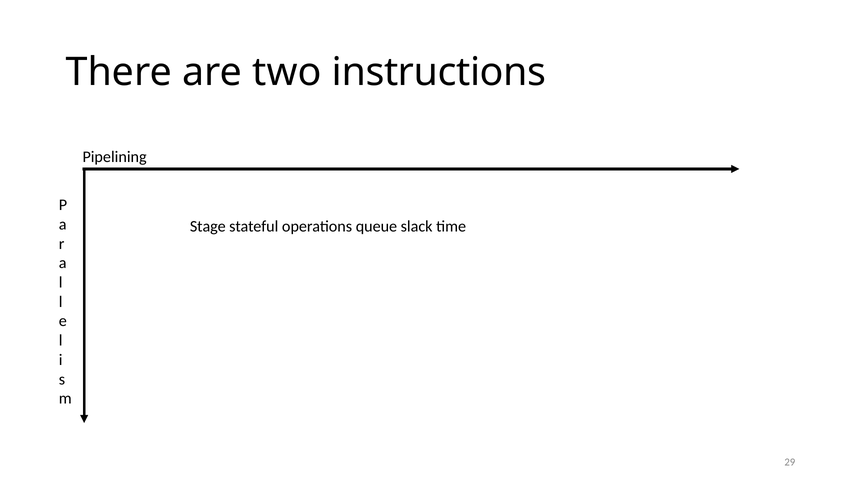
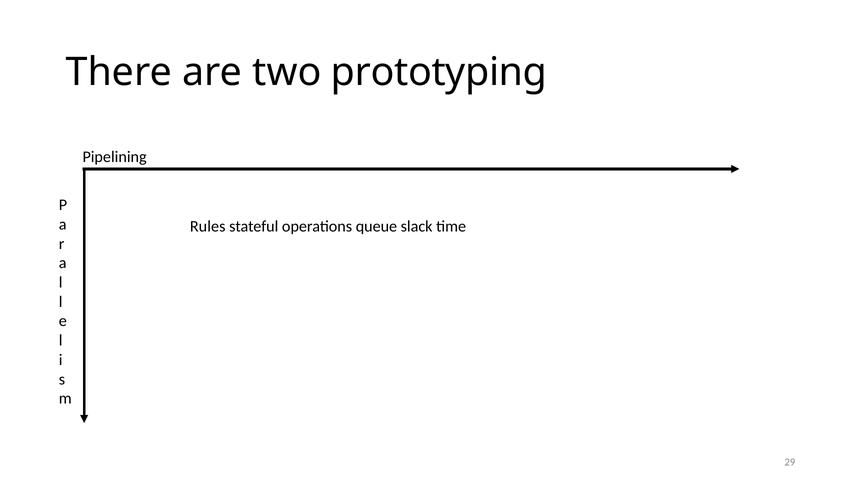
instructions: instructions -> prototyping (439, 72)
Stage: Stage -> Rules (208, 227)
